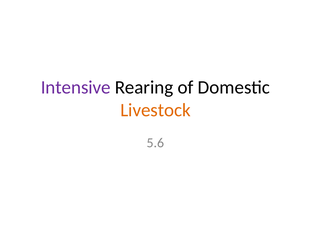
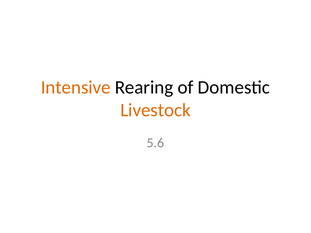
Intensive colour: purple -> orange (76, 87)
